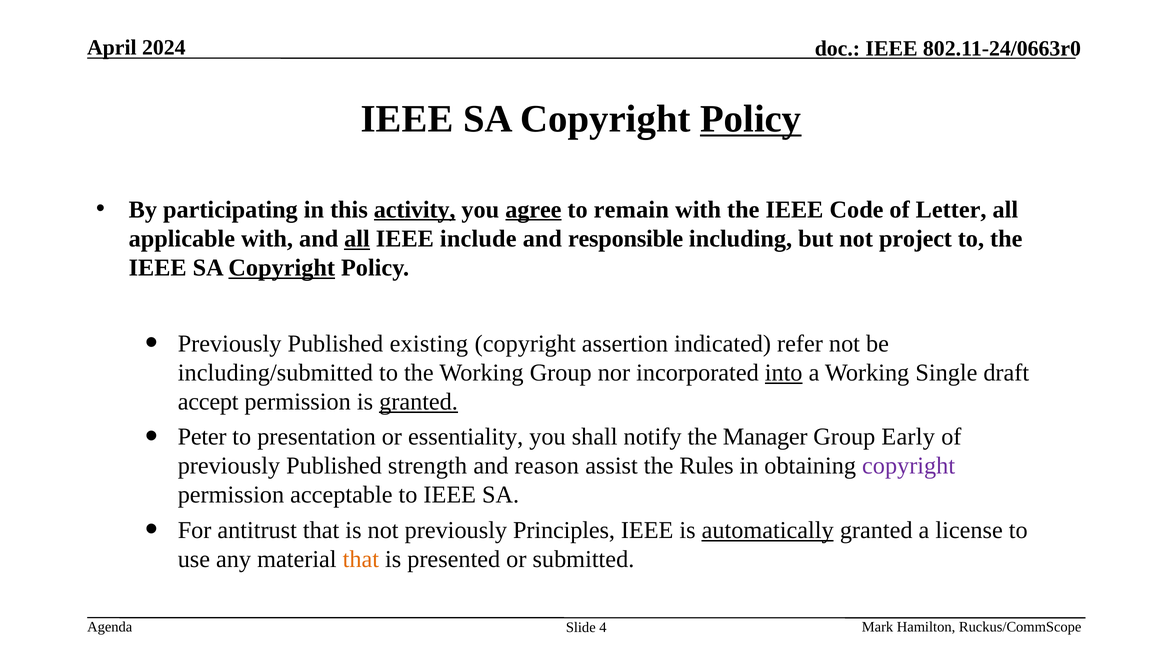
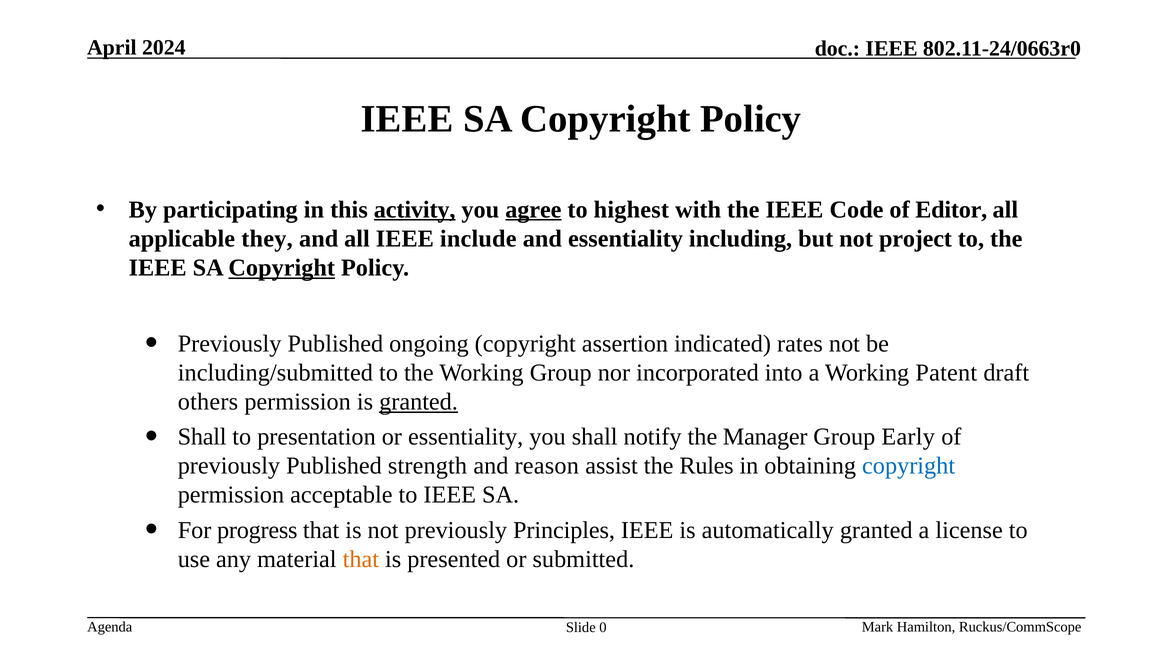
Policy underline: present -> none (751, 119)
remain: remain -> highest (631, 210)
Letter: Letter -> Editor (951, 210)
applicable with: with -> they (267, 239)
all underline: present -> none (357, 239)
and responsible: responsible -> essentiality (625, 239)
existing: existing -> ongoing (429, 344)
refer: refer -> rates (800, 344)
into underline: present -> none (784, 373)
Single: Single -> Patent (946, 373)
accept: accept -> others (208, 402)
Peter: Peter -> Shall (202, 437)
copyright colour: purple -> blue (909, 466)
antitrust: antitrust -> progress (257, 530)
automatically underline: present -> none (768, 530)
4: 4 -> 0 (603, 627)
